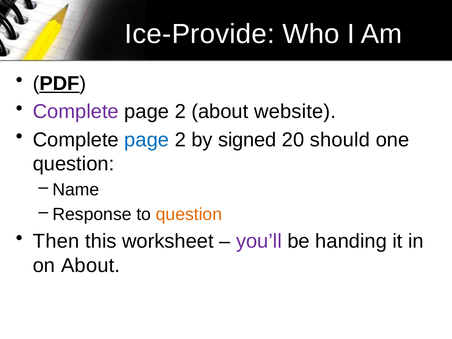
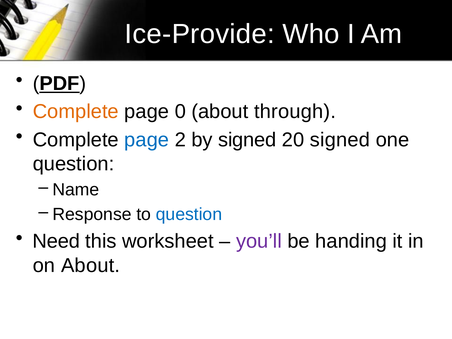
Complete colour: purple -> orange (76, 112)
2: 2 -> 0 (180, 112)
website: website -> through (295, 112)
20 should: should -> signed (340, 140)
question colour: orange -> blue (189, 214)
Then: Then -> Need (56, 241)
